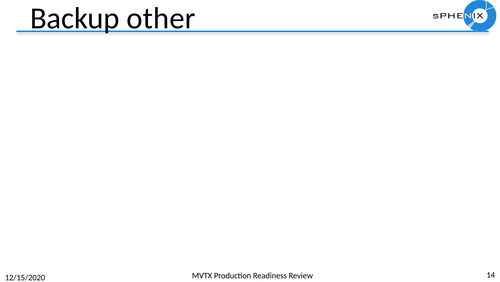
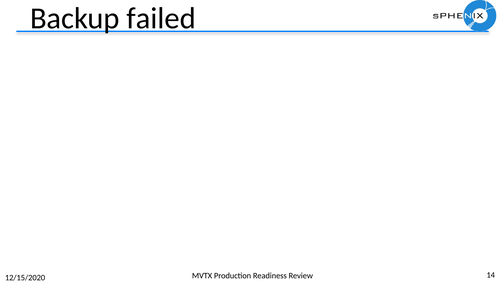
other: other -> failed (161, 18)
